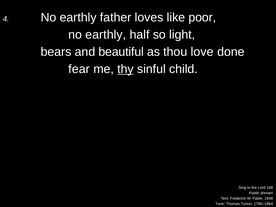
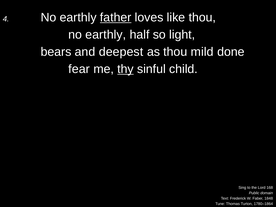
father underline: none -> present (116, 17)
like poor: poor -> thou (202, 17)
beautiful: beautiful -> deepest (121, 52)
love: love -> mild (202, 52)
